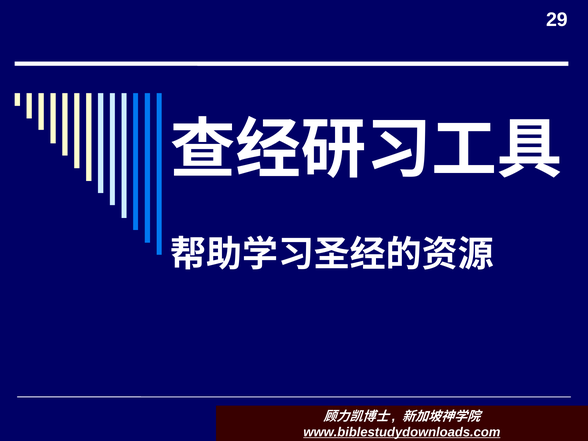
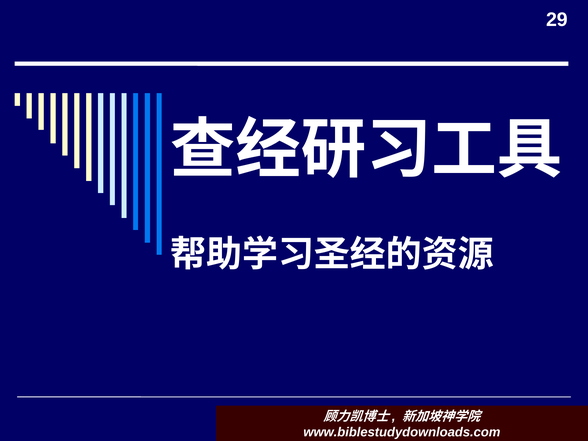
www.biblestudydownloads.com underline: present -> none (402, 432)
